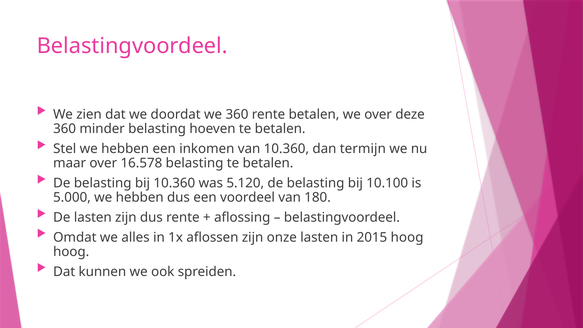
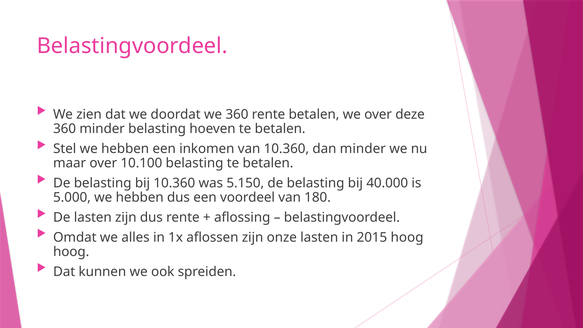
dan termijn: termijn -> minder (363, 149)
16.578: 16.578 -> 10.100 (141, 163)
5.120: 5.120 -> 5.150 (245, 183)
10.100: 10.100 -> 40.000 (387, 183)
